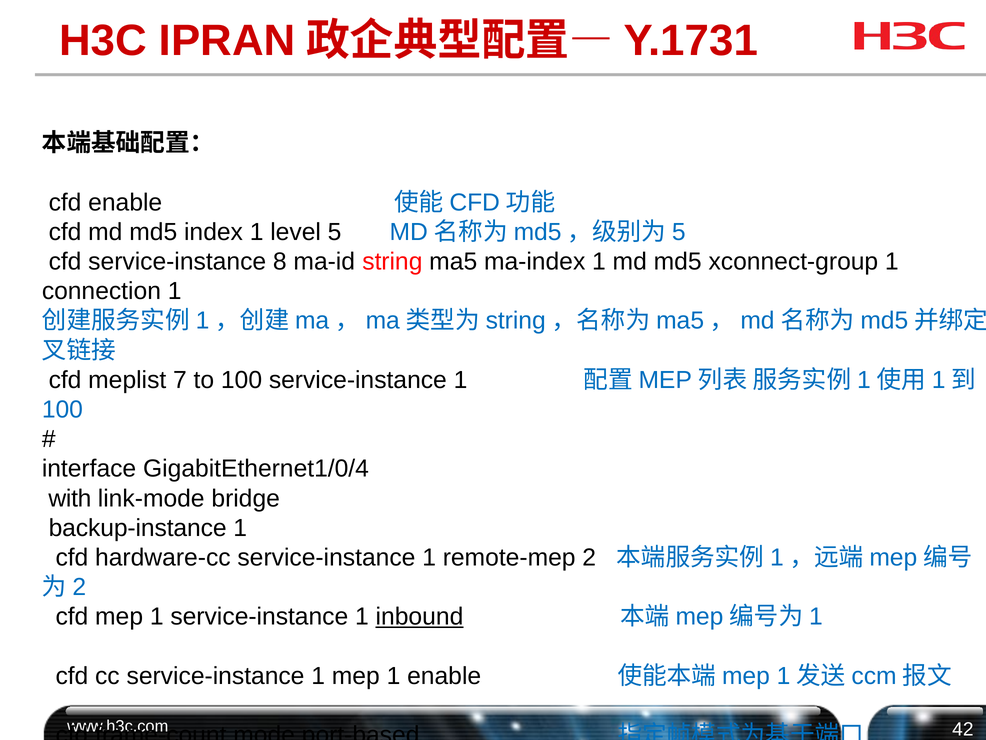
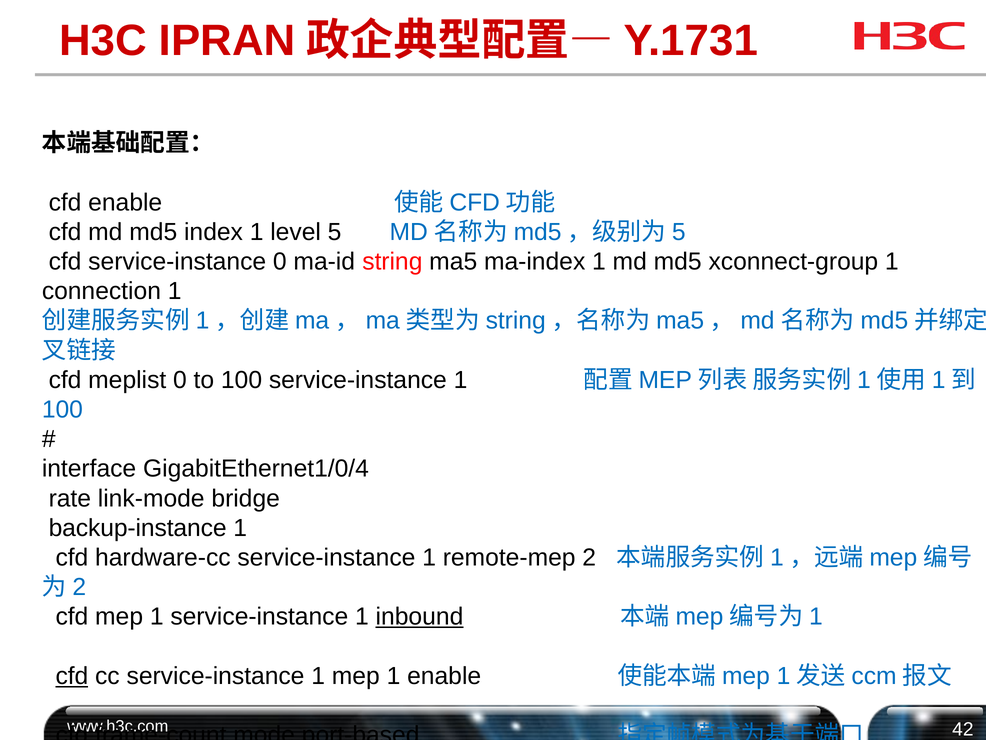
service-instance 8: 8 -> 0 (280, 261)
meplist 7: 7 -> 0 (180, 380)
with: with -> rate (70, 498)
cfd underline: none -> present (72, 676)
